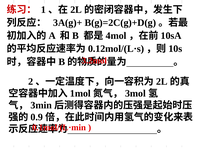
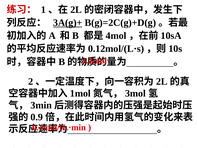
3A(g)+ underline: none -> present (68, 23)
